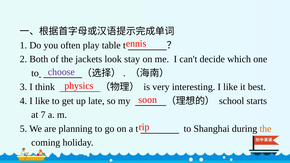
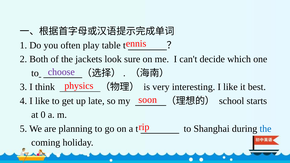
stay: stay -> sure (132, 59)
7: 7 -> 0 (43, 115)
the colour: orange -> blue (266, 129)
